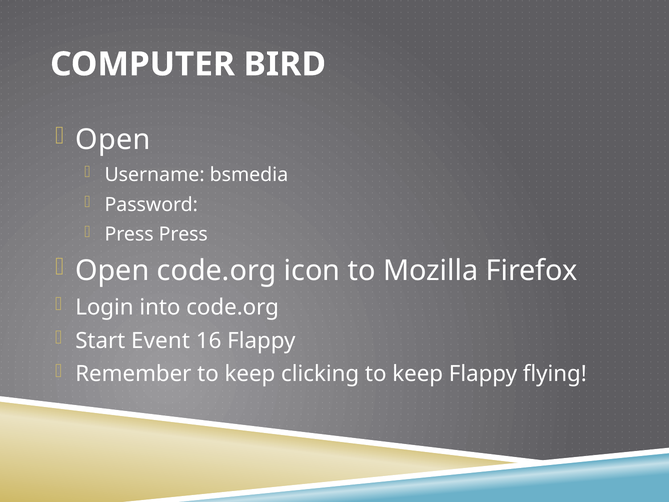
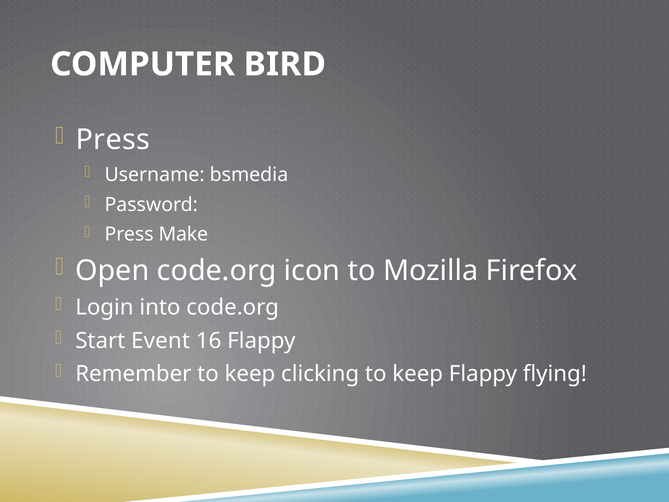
Open: Open -> Press (113, 140)
Press Press: Press -> Make (183, 234)
